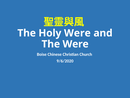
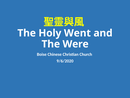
Holy Were: Were -> Went (77, 33)
